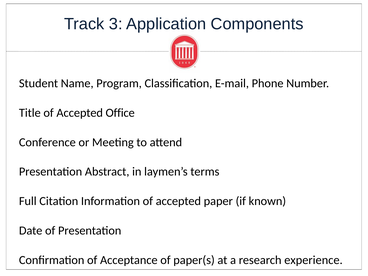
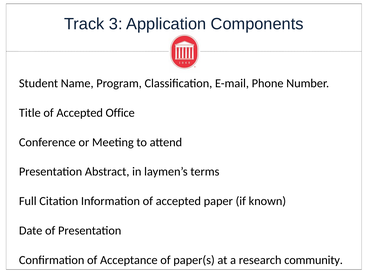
experience: experience -> community (314, 260)
